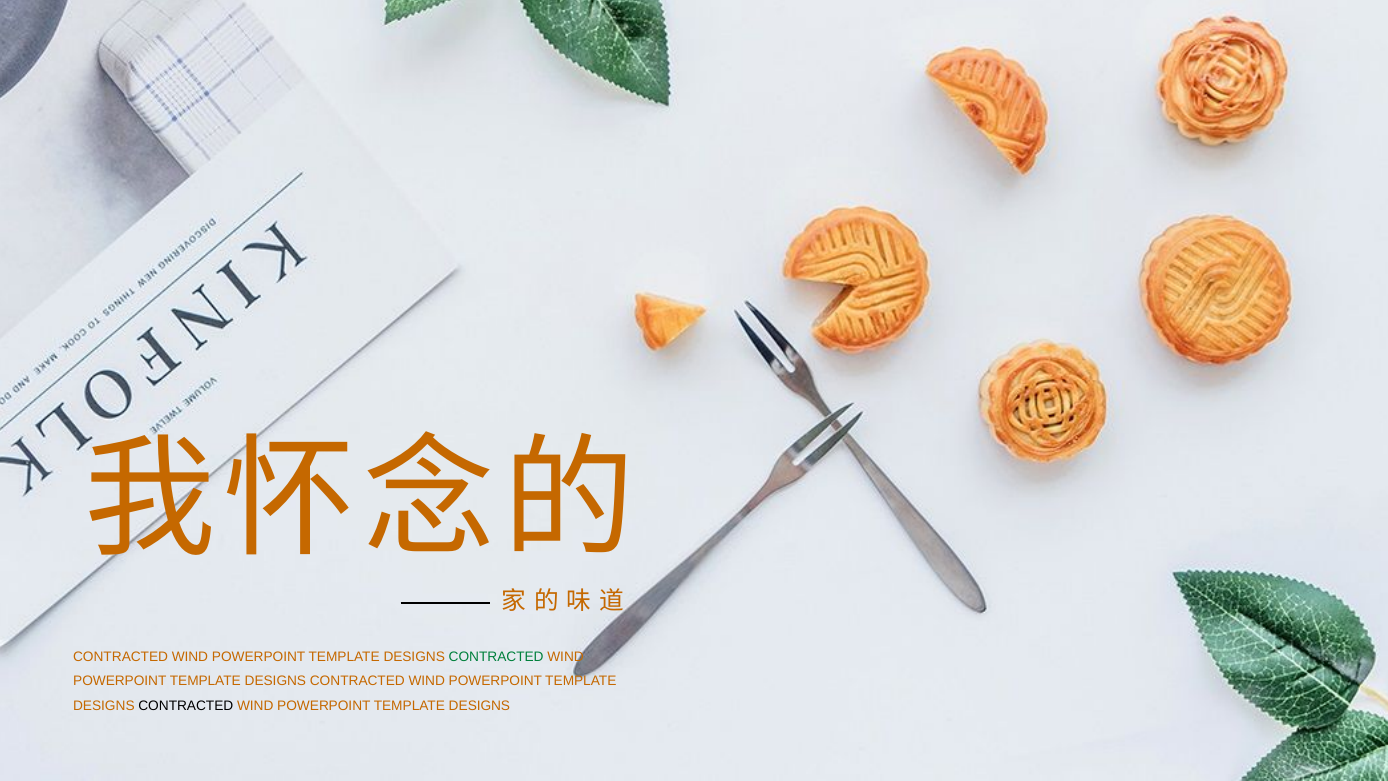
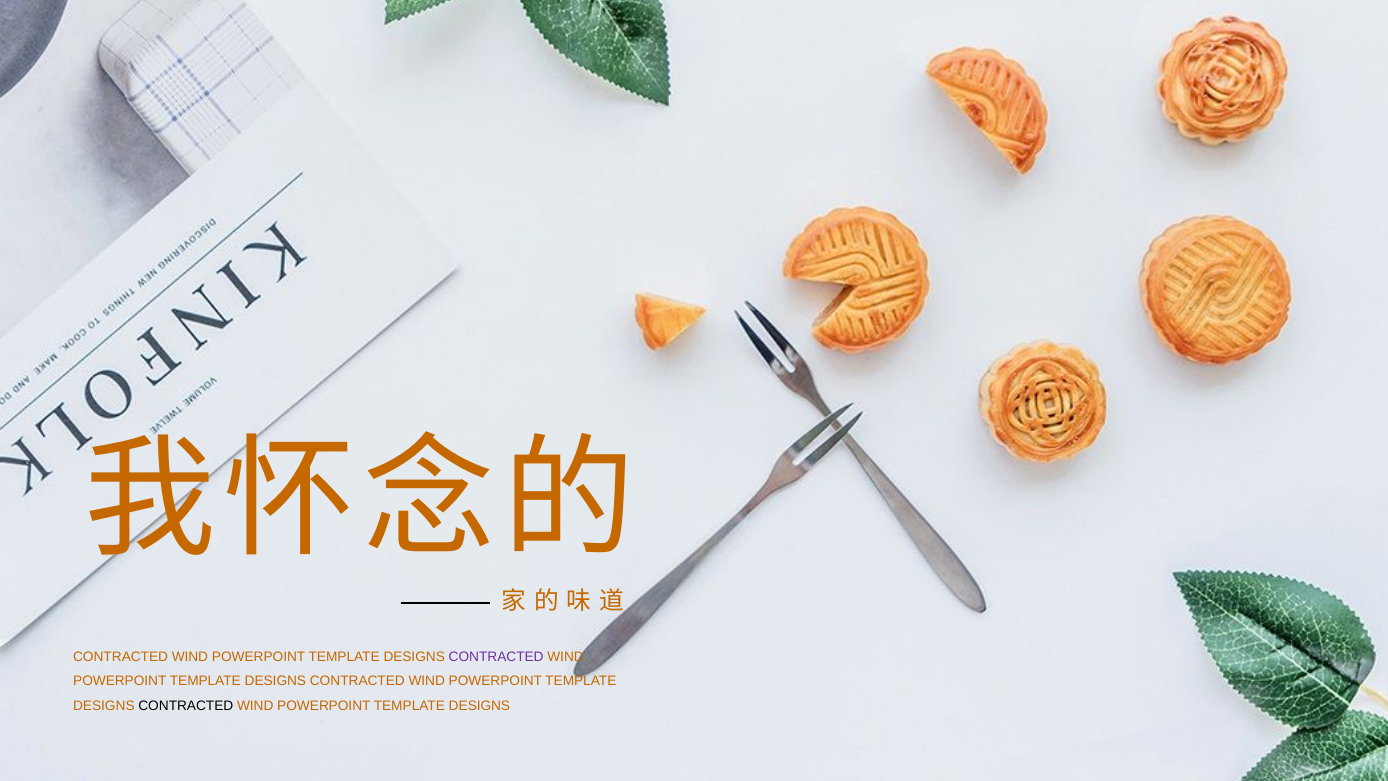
CONTRACTED colour: green -> purple (496, 656)
